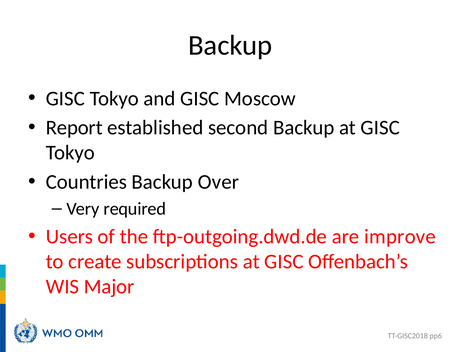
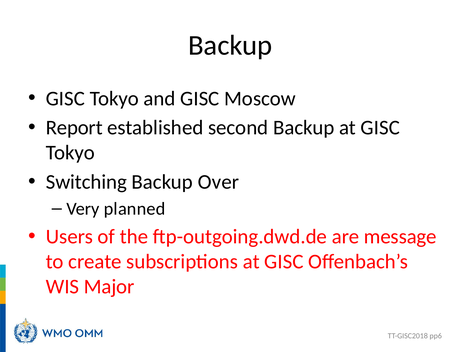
Countries: Countries -> Switching (86, 182)
required: required -> planned (135, 209)
improve: improve -> message (400, 237)
